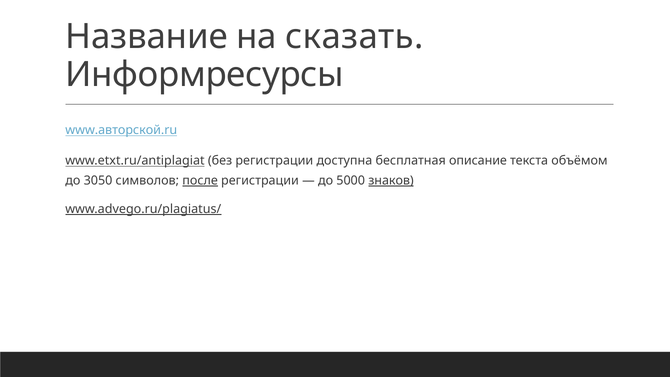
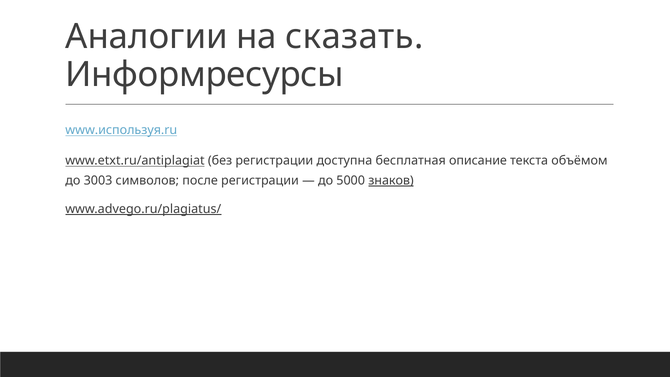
Название: Название -> Аналогии (147, 37)
www.авторской.ru: www.авторской.ru -> www.используя.ru (121, 130)
3050: 3050 -> 3003 (98, 181)
после underline: present -> none (200, 181)
